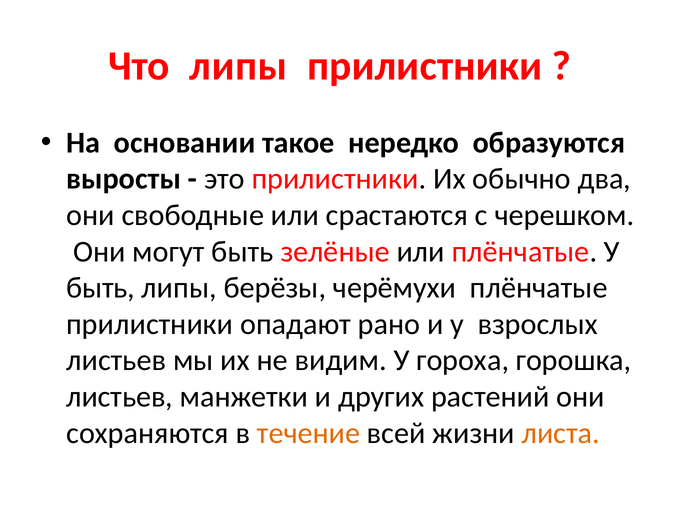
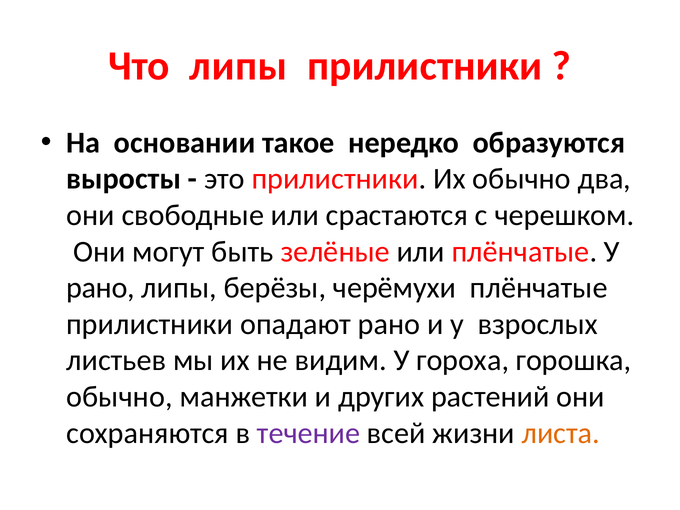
быть: быть -> рано (101, 288)
листьев: листьев -> обычно (120, 397)
течение colour: orange -> purple (308, 433)
